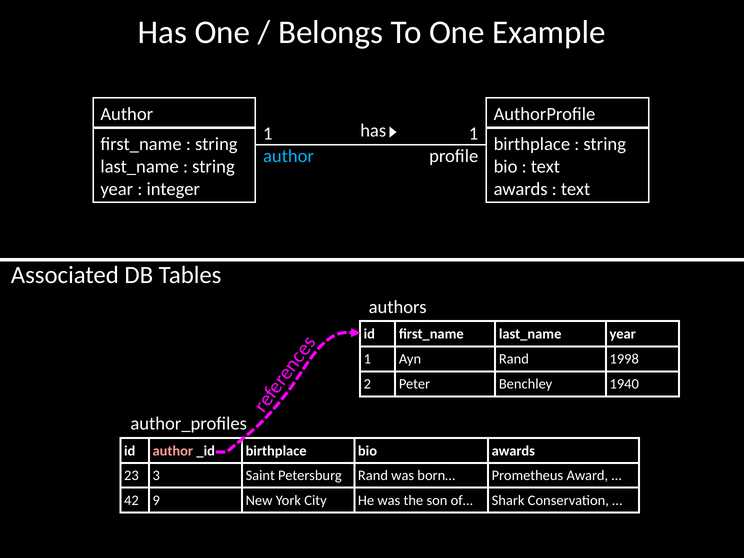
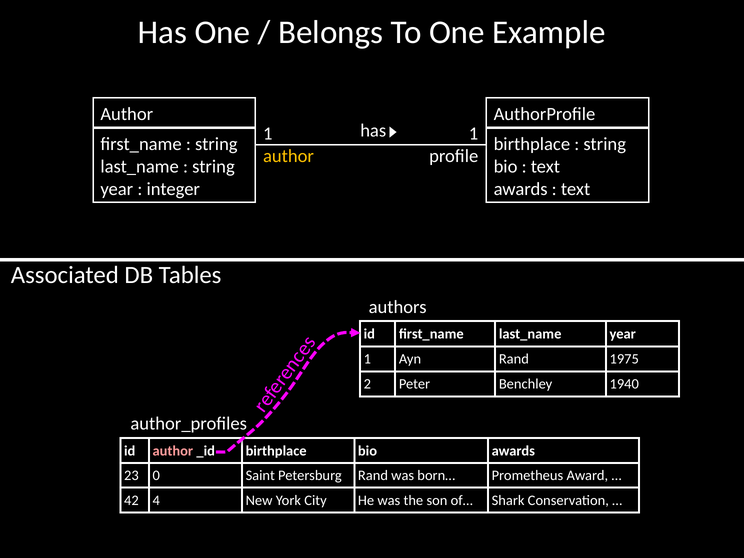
author colour: light blue -> yellow (288, 156)
1998: 1998 -> 1975 (624, 359)
3: 3 -> 0 (156, 476)
9: 9 -> 4 (156, 500)
